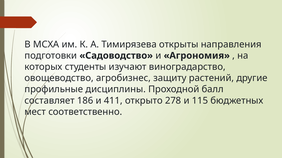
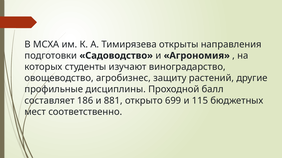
411: 411 -> 881 (113, 101)
278: 278 -> 699 (173, 101)
